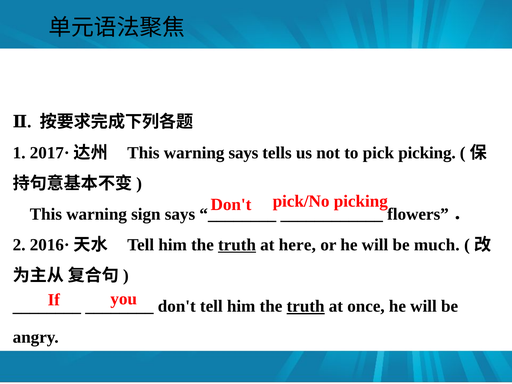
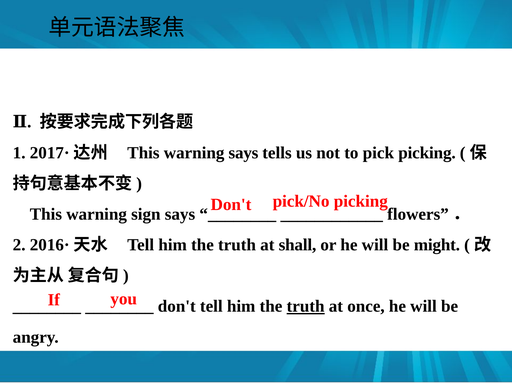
truth underline: present -> none (237, 245)
here: here -> shall (297, 245)
much: much -> might (437, 245)
